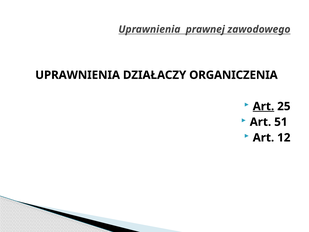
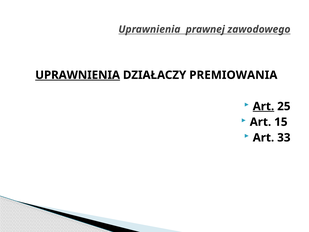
UPRAWNIENIA underline: none -> present (78, 75)
ORGANICZENIA: ORGANICZENIA -> PREMIOWANIA (233, 75)
51: 51 -> 15 (281, 122)
12: 12 -> 33 (284, 138)
